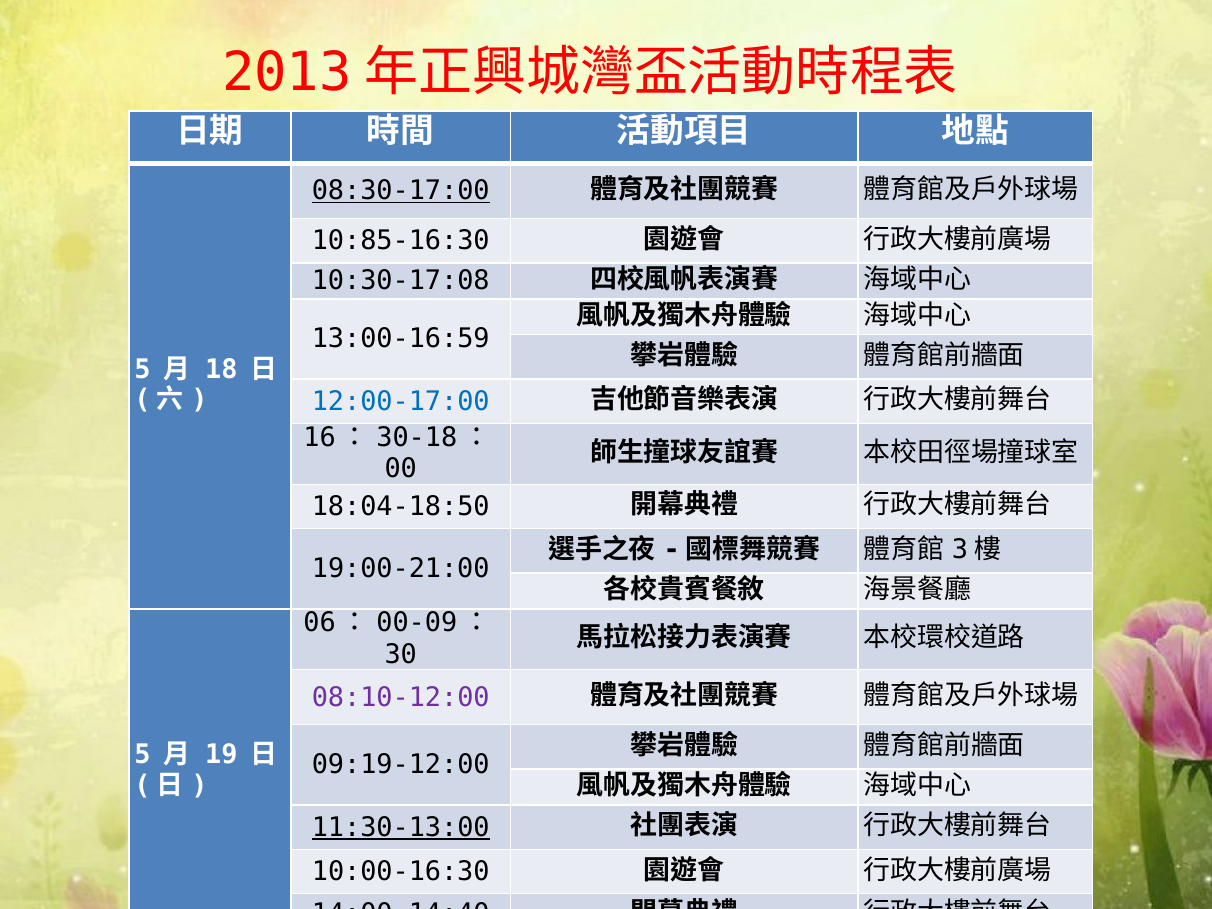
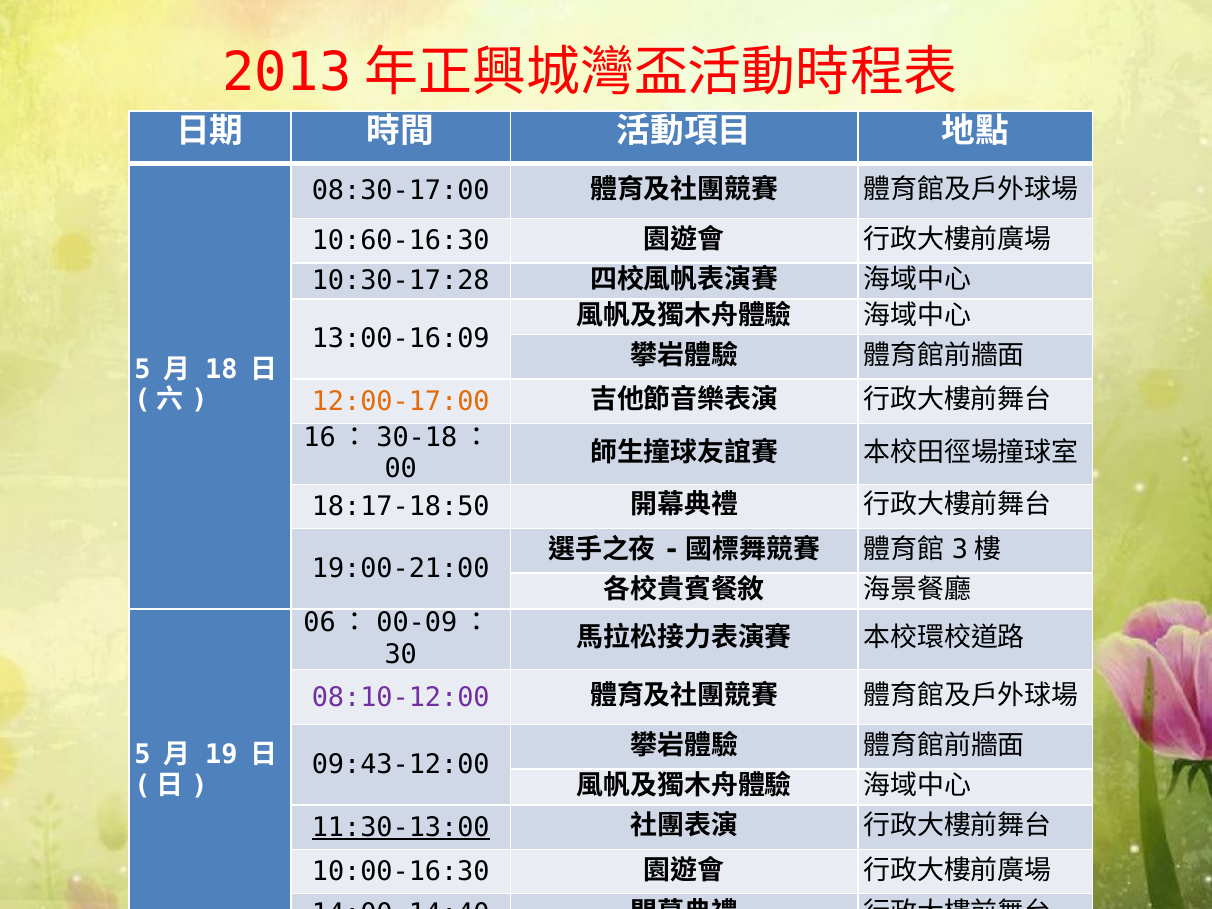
08:30-17:00 underline: present -> none (401, 191)
10:85-16:30: 10:85-16:30 -> 10:60-16:30 (401, 241)
10:30-17:08: 10:30-17:08 -> 10:30-17:28 (401, 281)
13:00-16:59: 13:00-16:59 -> 13:00-16:09 (401, 339)
12:00-17:00 colour: blue -> orange (401, 401)
18:04-18:50: 18:04-18:50 -> 18:17-18:50 (401, 506)
09:19-12:00: 09:19-12:00 -> 09:43-12:00 (401, 765)
